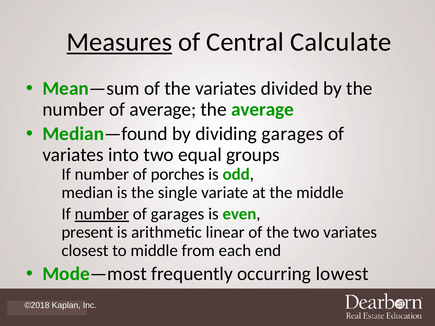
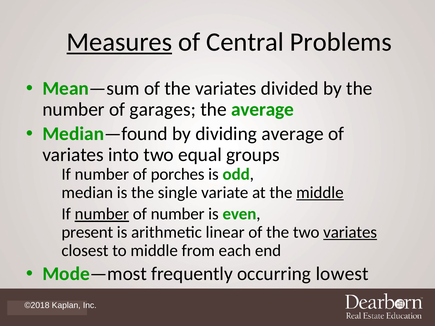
Calculate: Calculate -> Problems (341, 42)
of average: average -> garages (163, 110)
dividing garages: garages -> average (293, 134)
middle underline: none -> present (320, 193)
of garages: garages -> number (178, 214)
variates underline: none -> present (350, 232)
